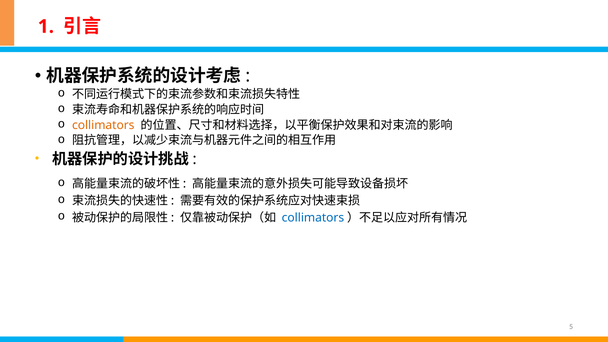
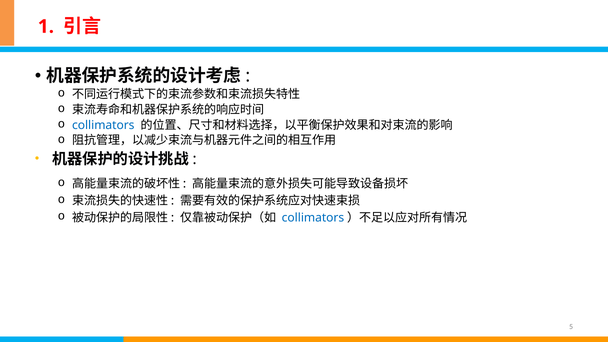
collimators colour: orange -> blue (103, 125)
